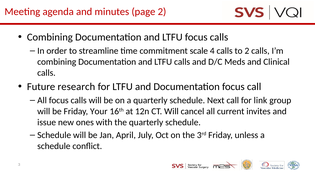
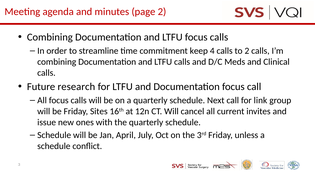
scale: scale -> keep (199, 51)
Your: Your -> Sites (99, 111)
